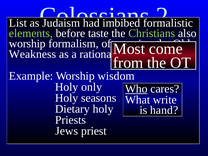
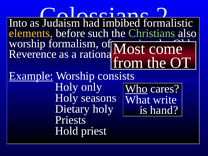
List: List -> Into (18, 23)
elements colour: light green -> yellow (31, 33)
taste: taste -> such (98, 33)
Weakness: Weakness -> Reverence (33, 54)
Example underline: none -> present (31, 76)
wisdom: wisdom -> consists (116, 76)
Jews: Jews -> Hold (67, 131)
